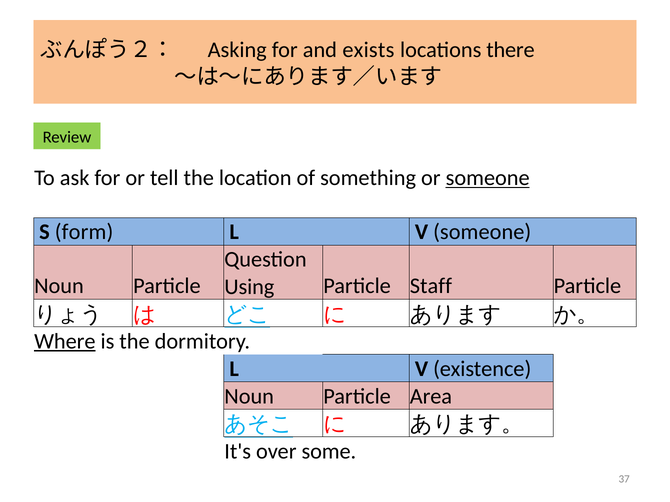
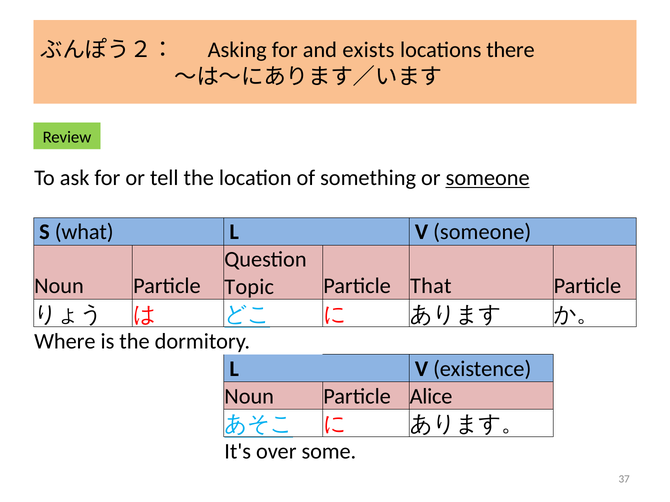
form: form -> what (84, 232)
Using: Using -> Topic (249, 287)
Staff: Staff -> That (431, 286)
Where underline: present -> none (65, 342)
Area: Area -> Alice (431, 397)
